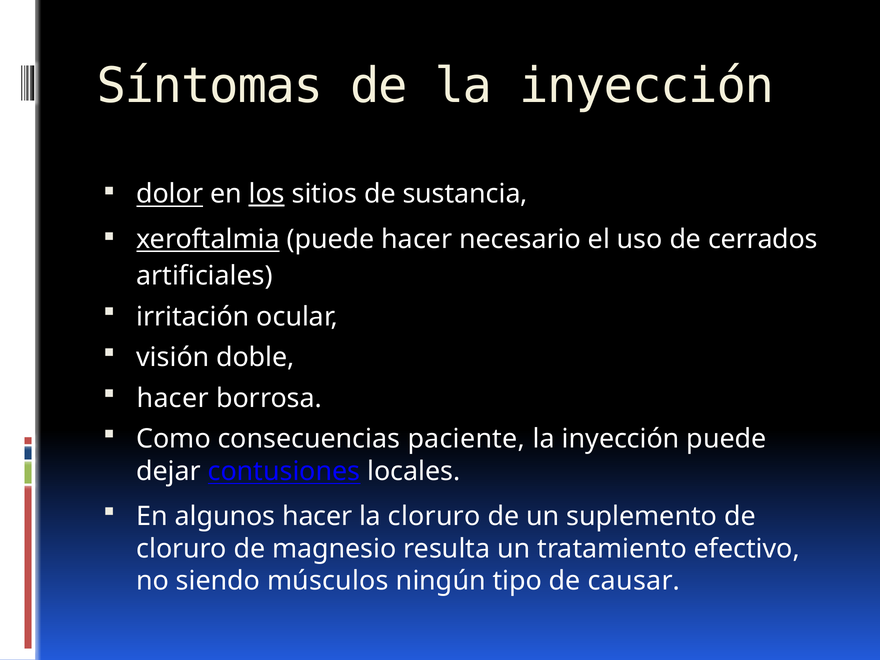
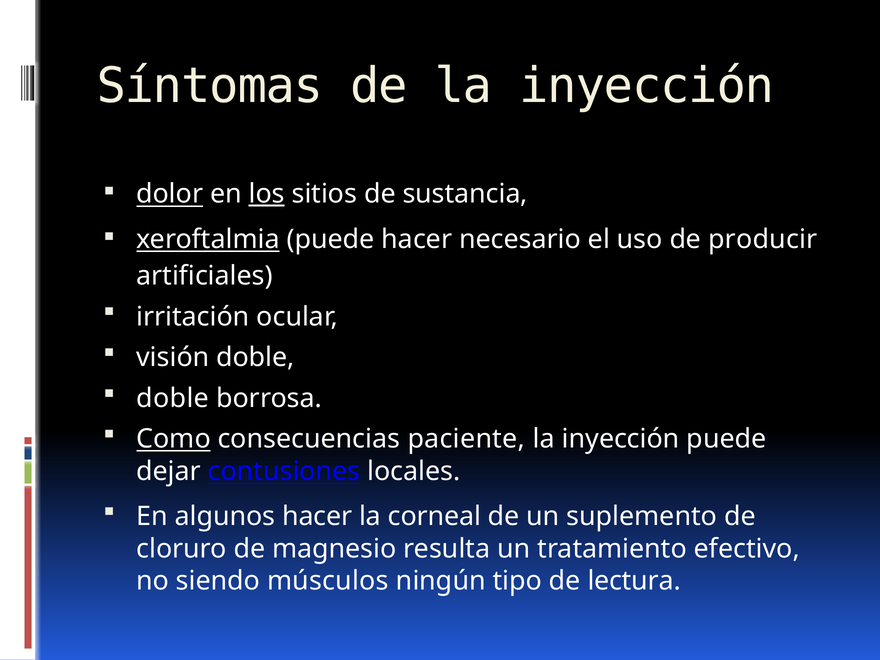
cerrados: cerrados -> producir (763, 239)
hacer: hacer -> doble (173, 398)
Como underline: none -> present (174, 439)
la cloruro: cloruro -> corneal (434, 517)
causar: causar -> lectura (634, 581)
